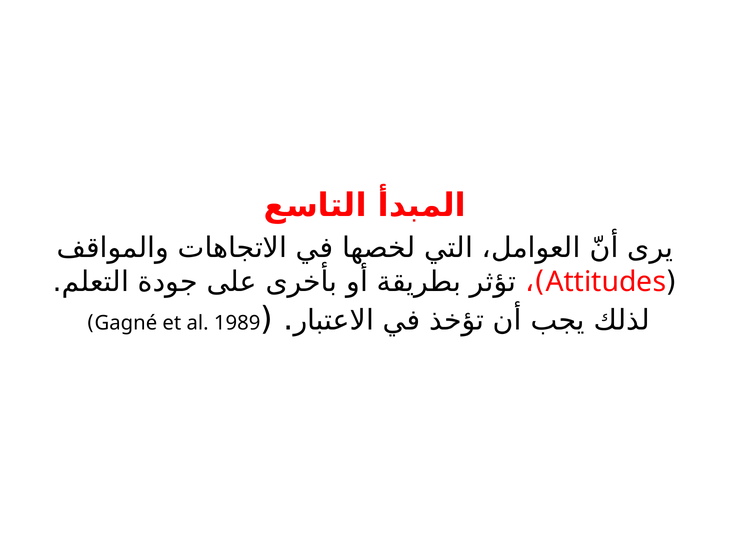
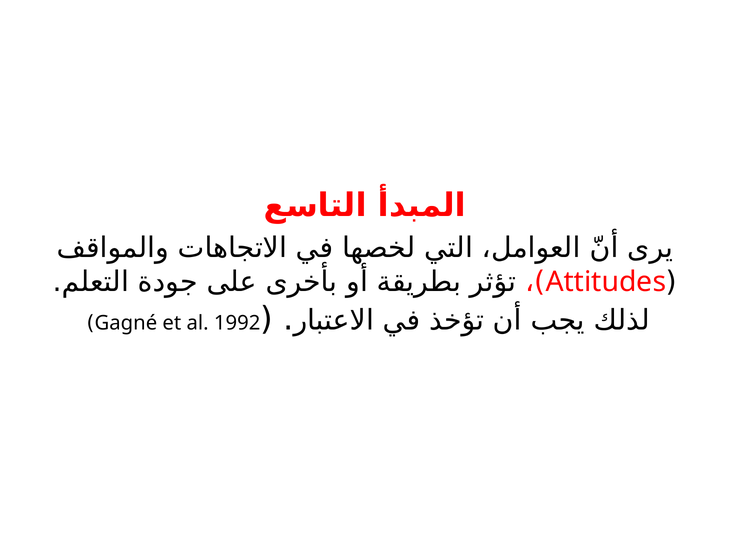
1989: 1989 -> 1992 (237, 323)
